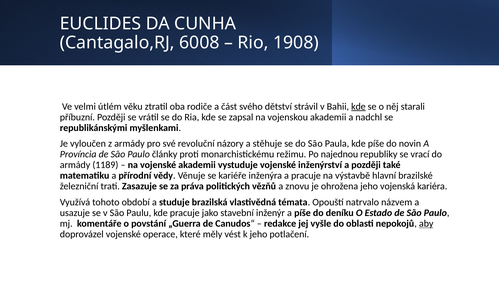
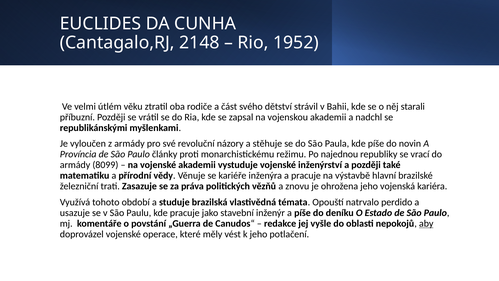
6008: 6008 -> 2148 (199, 43)
1908: 1908 -> 1952 (296, 43)
kde underline: present -> none (358, 106)
1189: 1189 -> 8099 (105, 165)
názvem: názvem -> perdido (397, 202)
